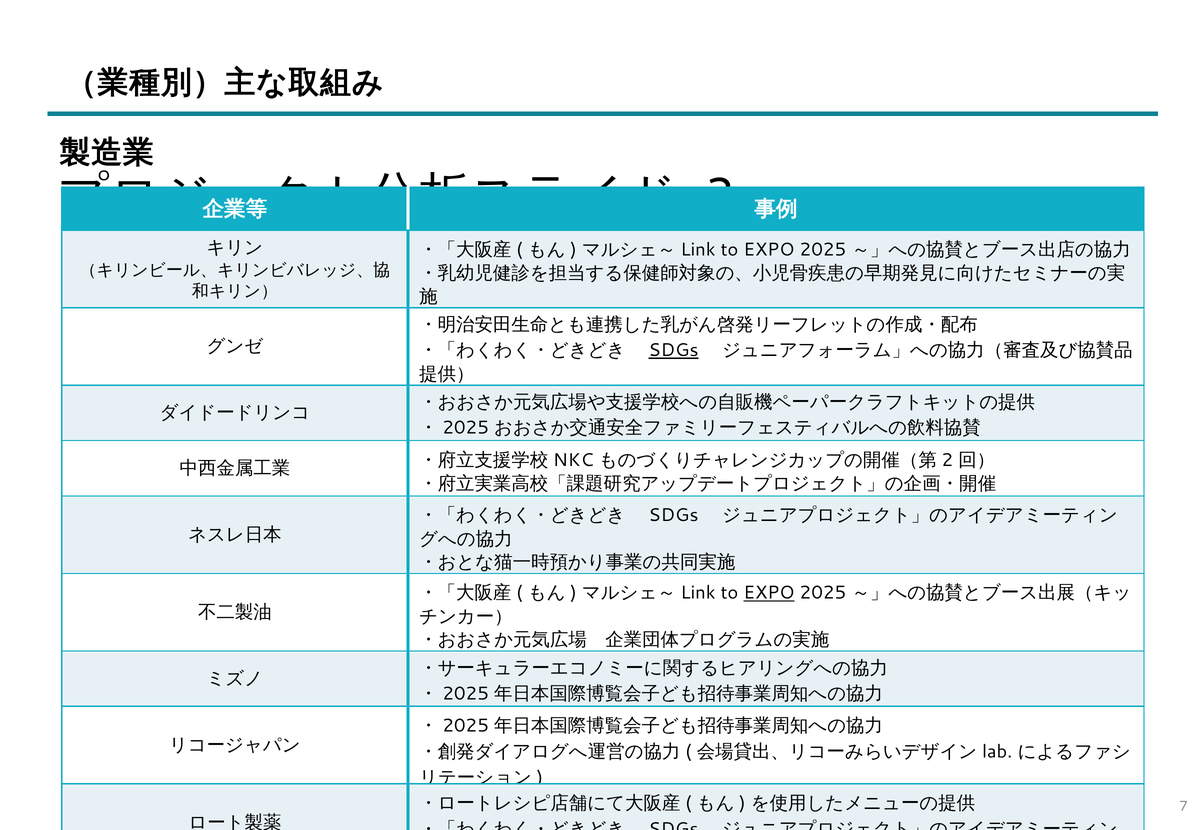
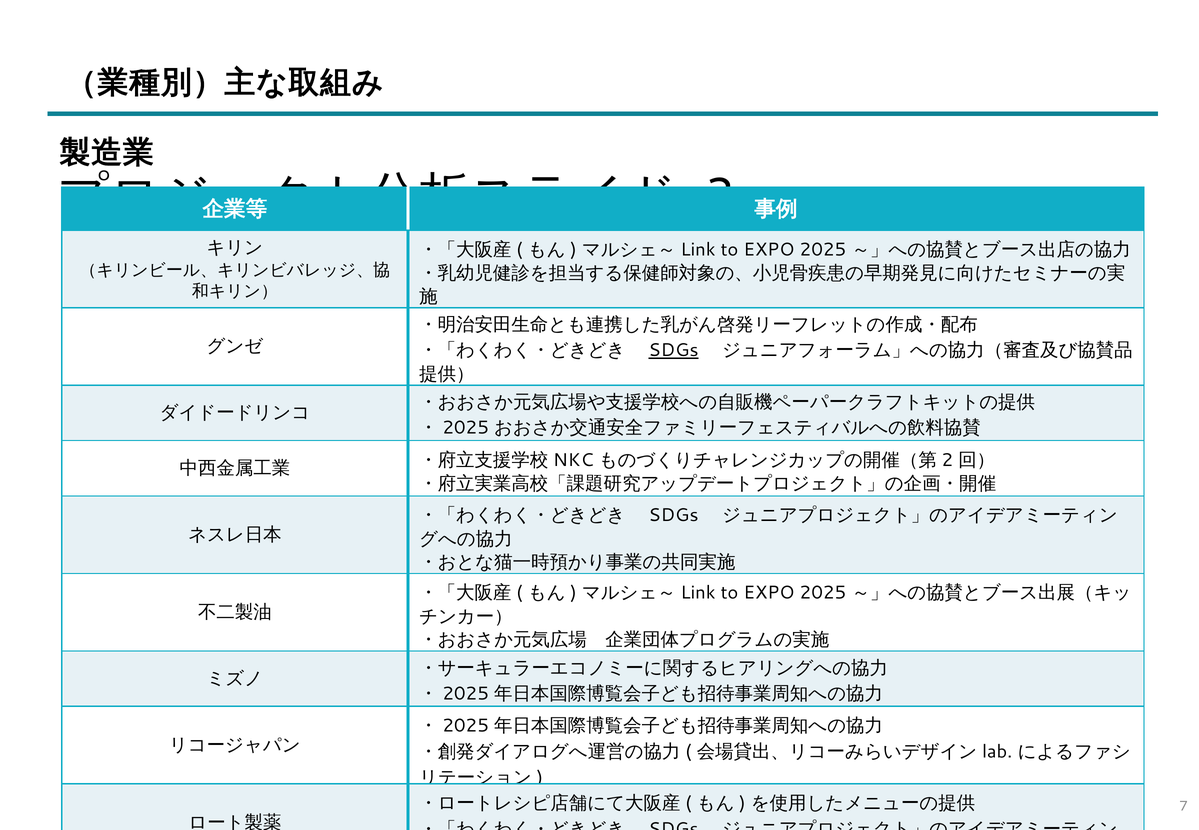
EXPO underline: present -> none (769, 593)
